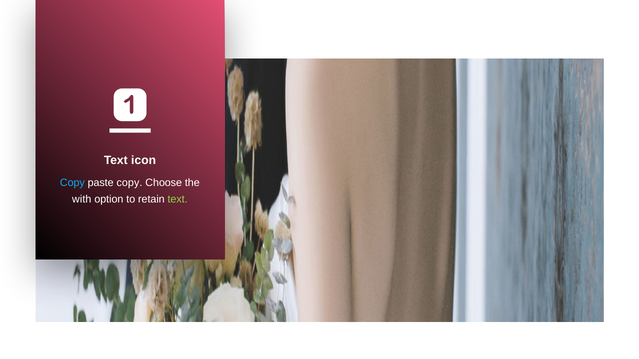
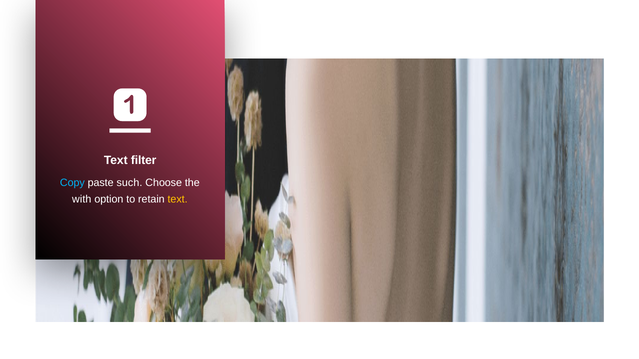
icon: icon -> filter (144, 161)
paste copy: copy -> such (129, 183)
text colour: light green -> yellow (178, 199)
